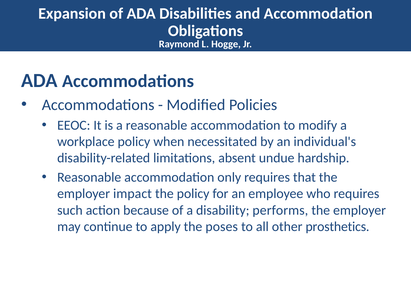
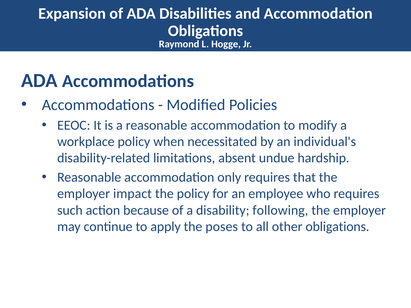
performs: performs -> following (280, 210)
other prosthetics: prosthetics -> obligations (337, 227)
